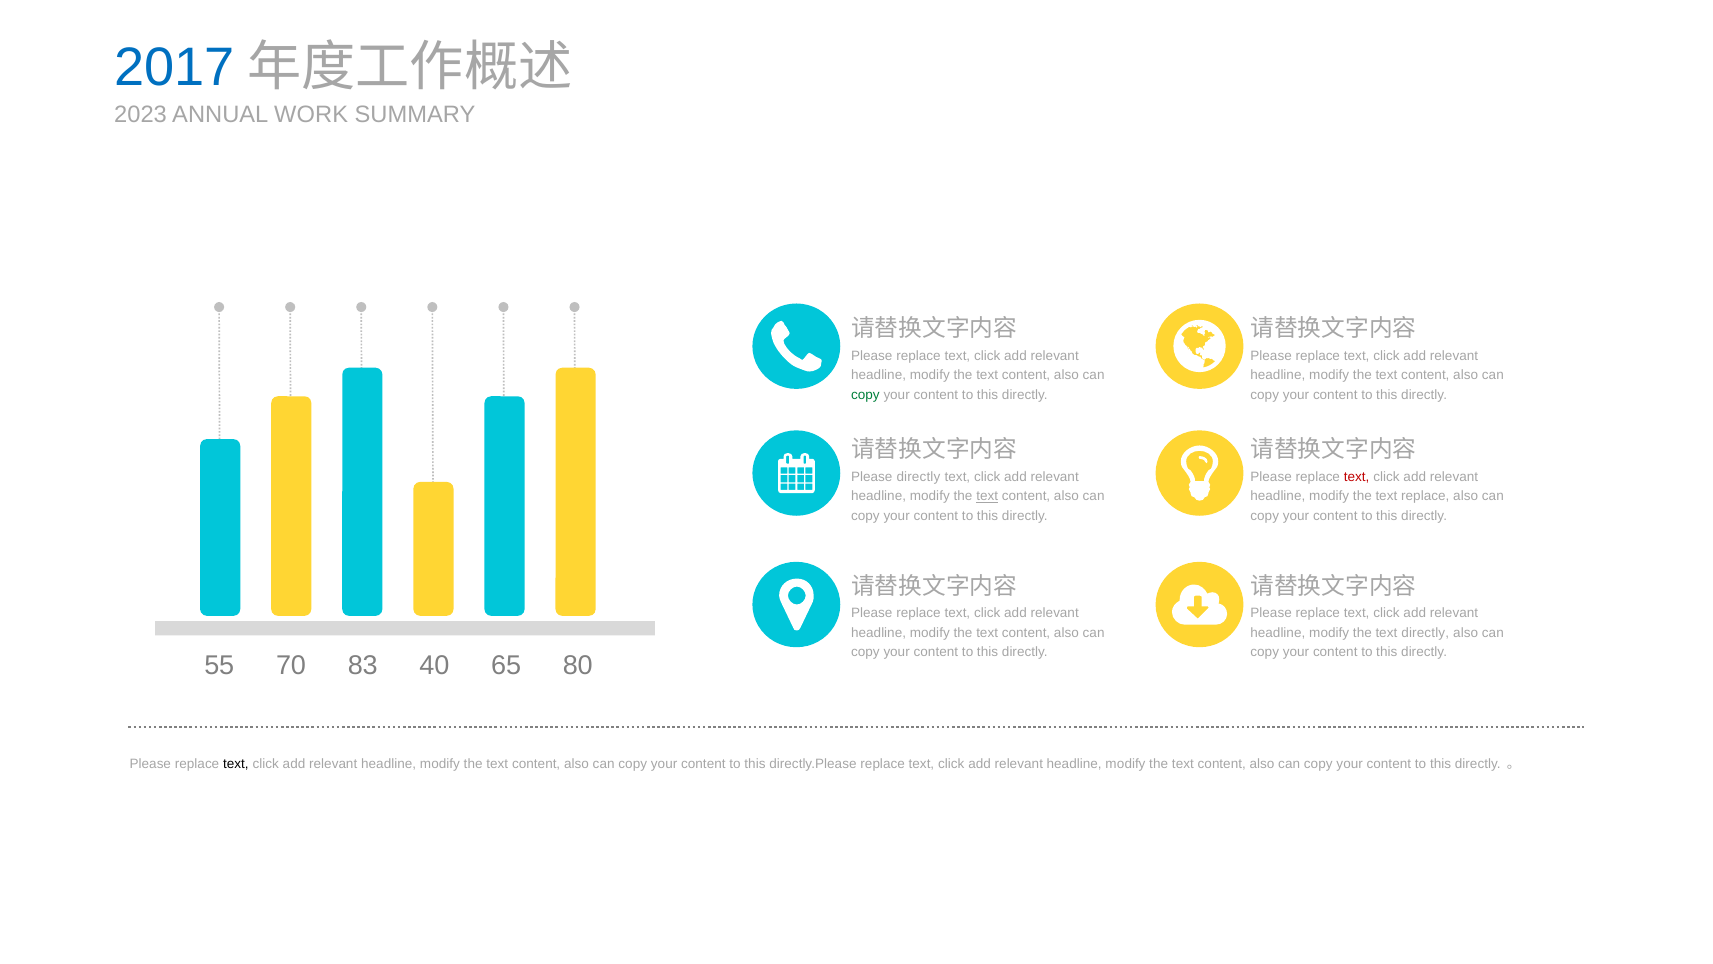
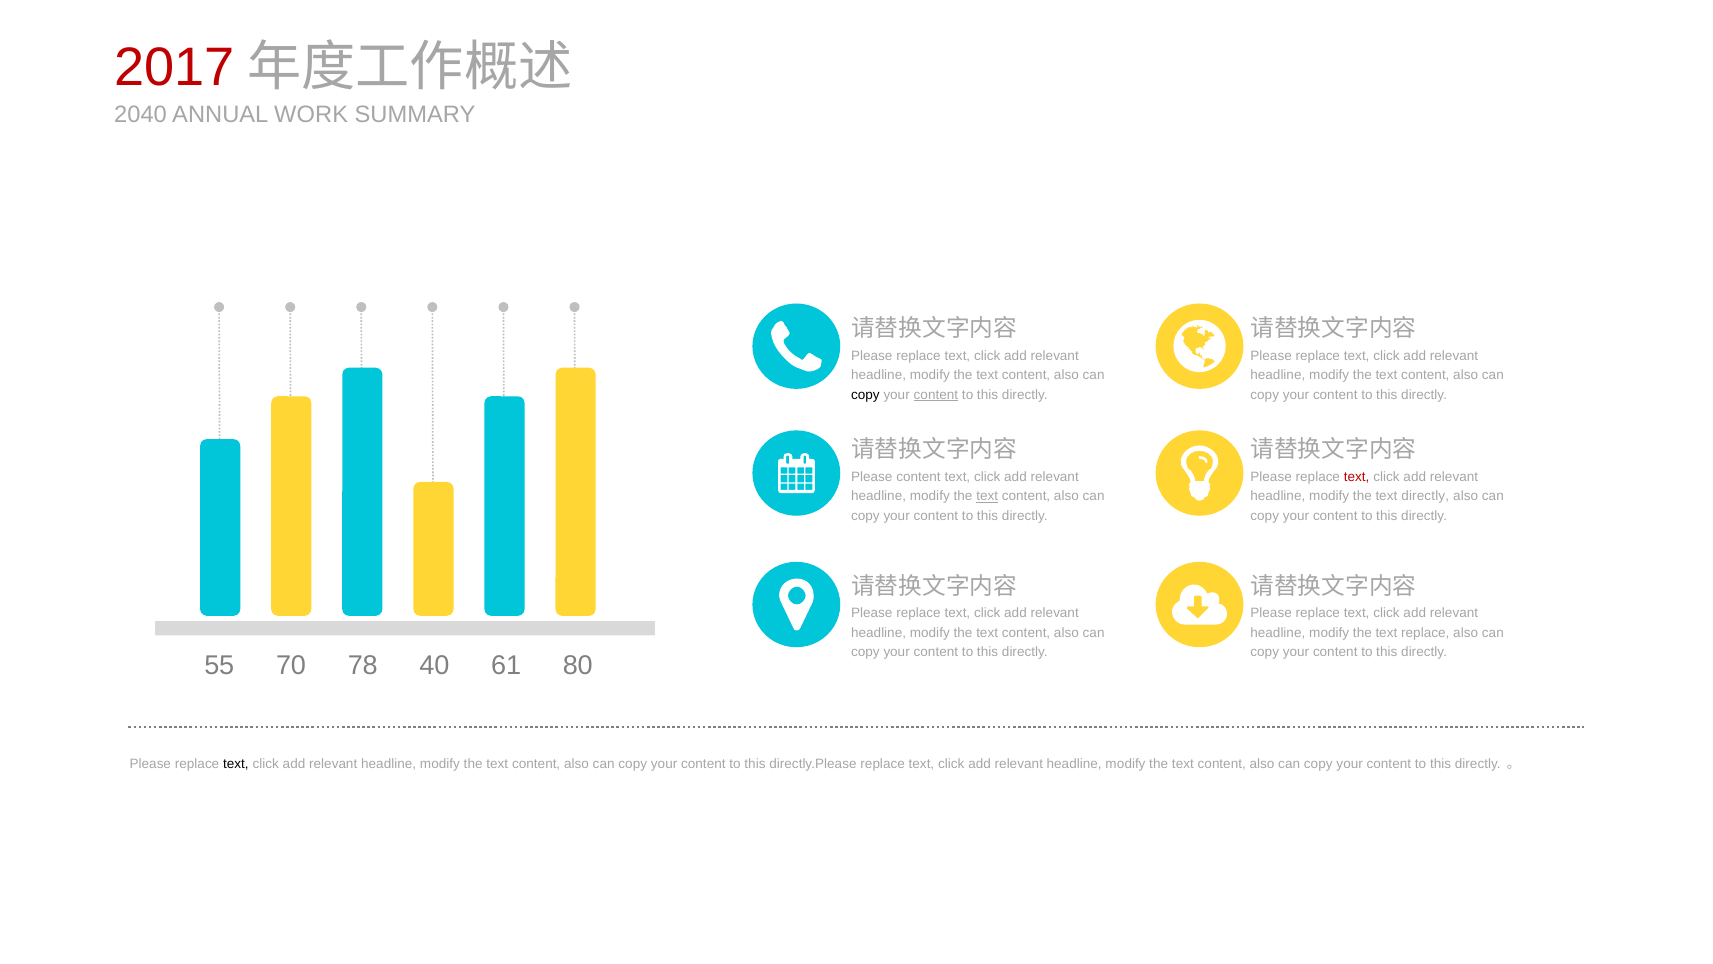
2017 colour: blue -> red (174, 68)
2023: 2023 -> 2040 (141, 115)
copy colour: green -> black (865, 394)
content underline: none -> present (936, 394)
Please directly: directly -> content (918, 477)
text replace: replace -> directly (1425, 496)
text directly: directly -> replace (1425, 633)
83: 83 -> 78 (363, 665)
65: 65 -> 61 (506, 665)
